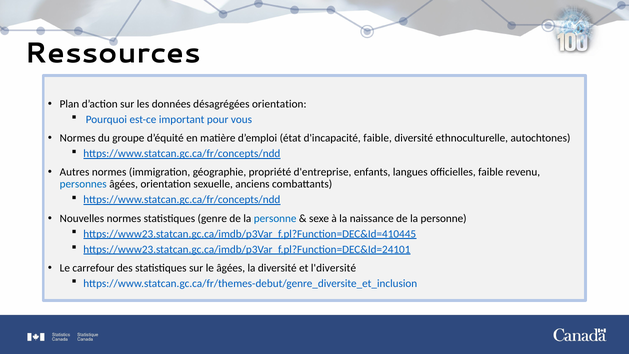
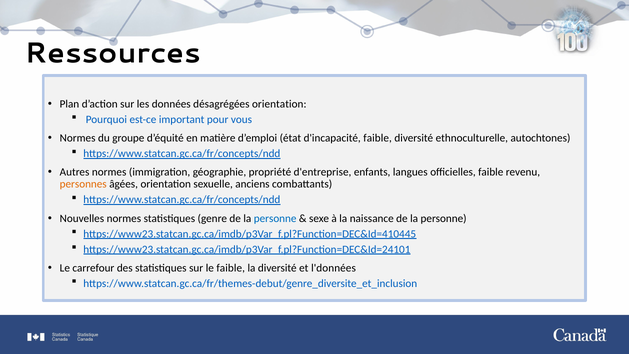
personnes colour: blue -> orange (83, 184)
le âgées: âgées -> faible (231, 268)
l'diversité: l'diversité -> l'données (334, 268)
